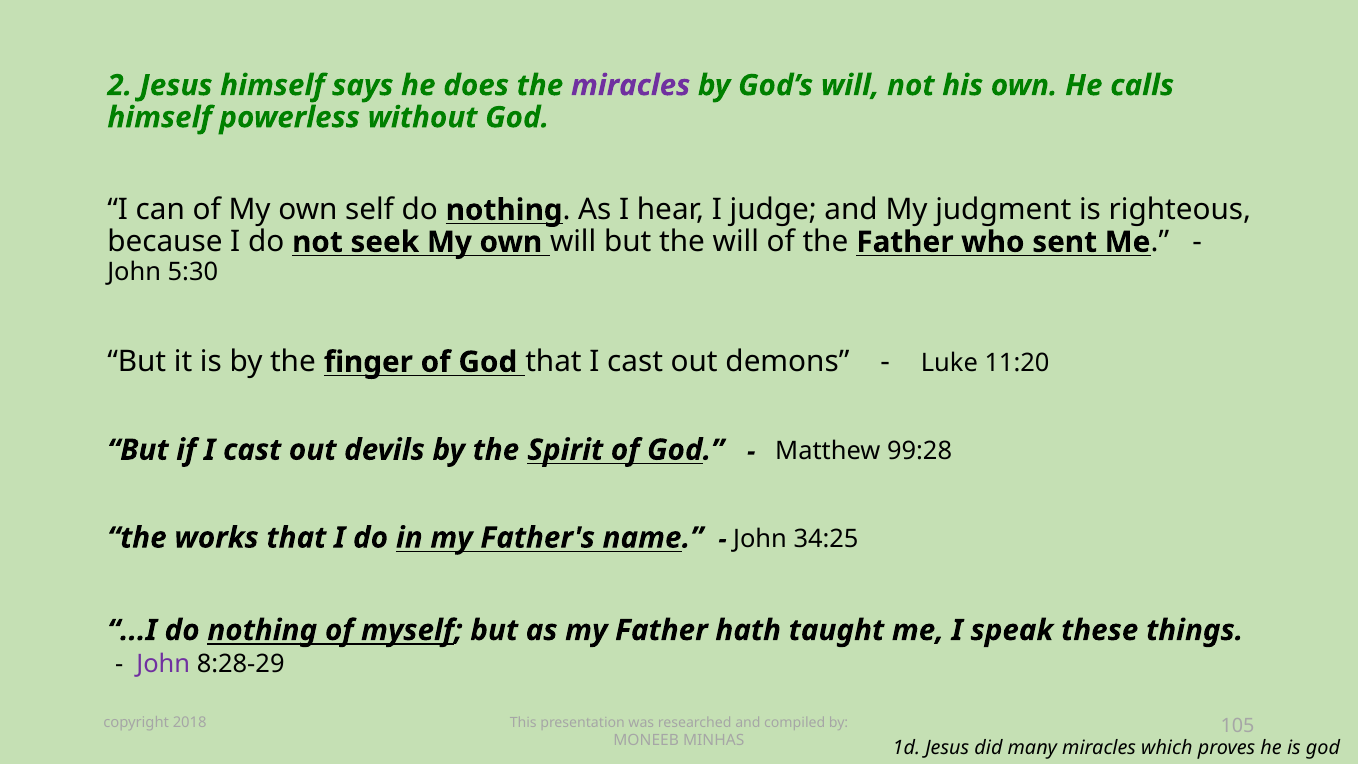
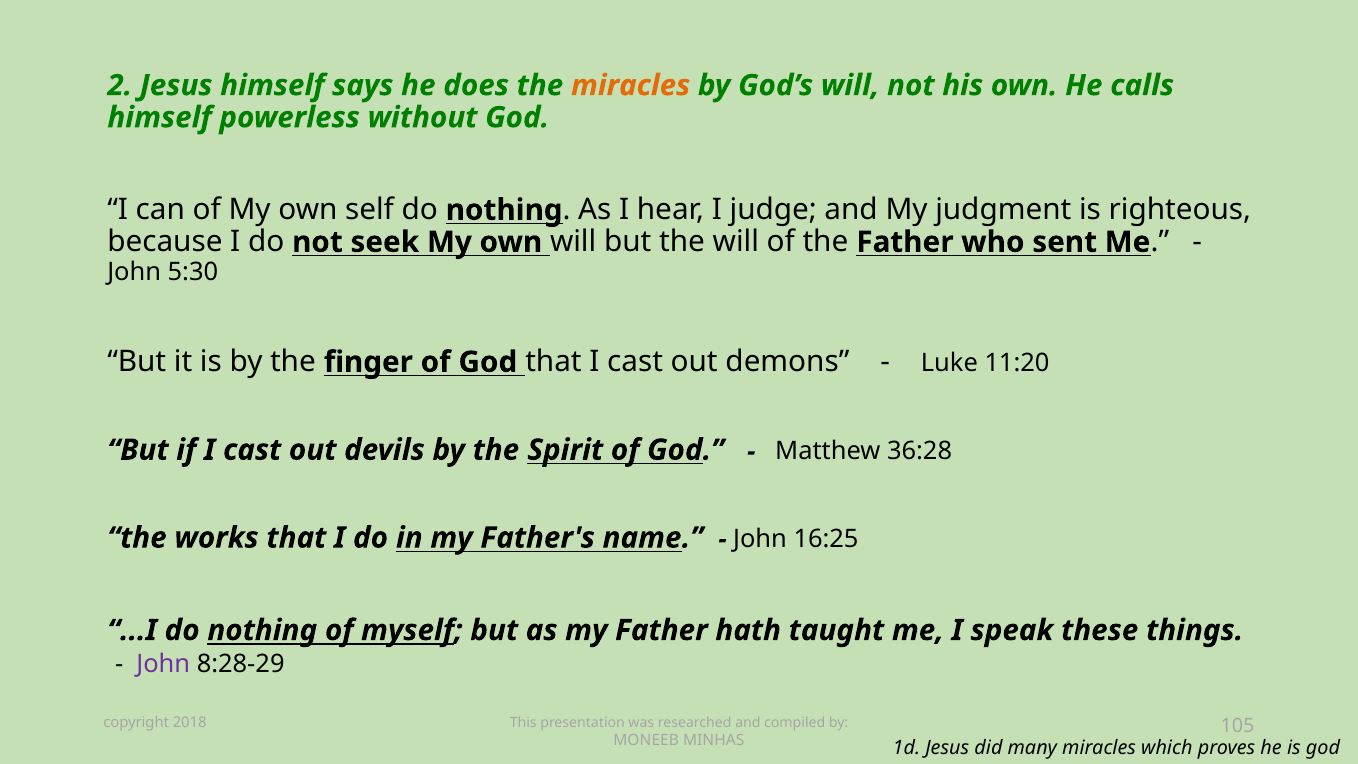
miracles colour: purple -> orange (631, 85)
99:28: 99:28 -> 36:28 (920, 451)
34:25: 34:25 -> 16:25 (826, 539)
